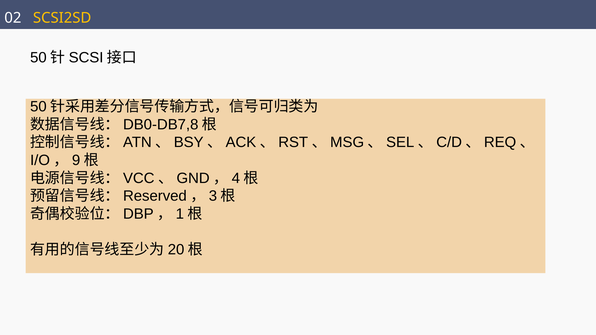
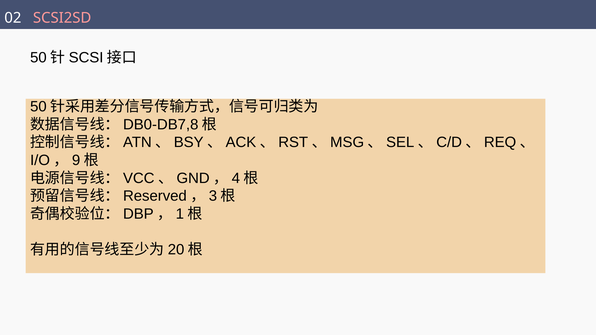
SCSI2SD colour: yellow -> pink (62, 18)
